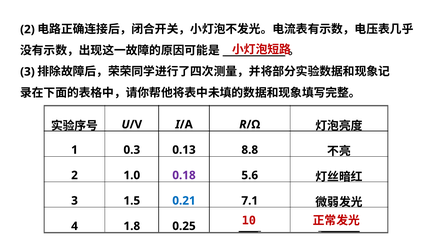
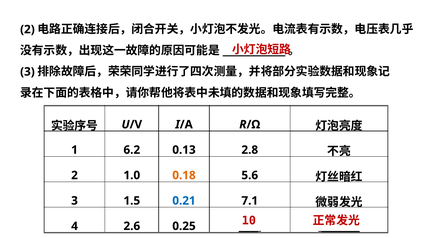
0.3: 0.3 -> 6.2 (132, 150)
8.8: 8.8 -> 2.8 (250, 150)
0.18 colour: purple -> orange (184, 175)
1.8: 1.8 -> 2.6 (132, 226)
